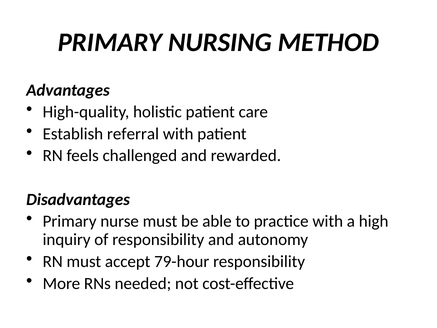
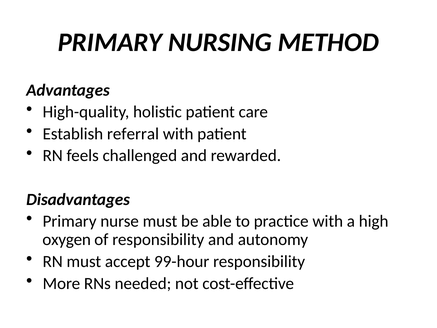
inquiry: inquiry -> oxygen (67, 240)
79-hour: 79-hour -> 99-hour (182, 261)
